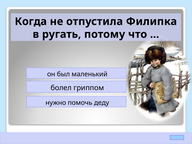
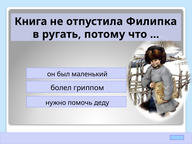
Когда: Когда -> Книга (31, 21)
